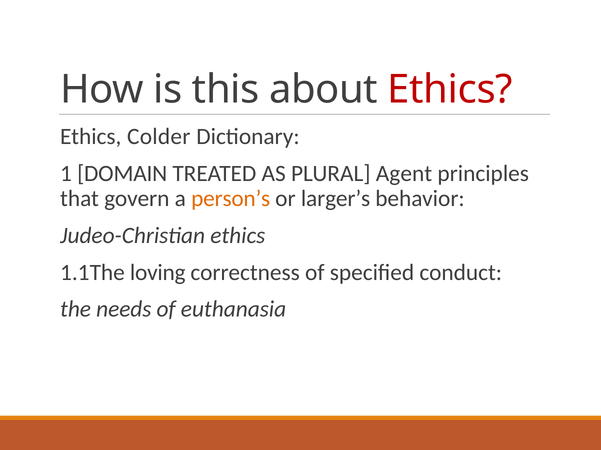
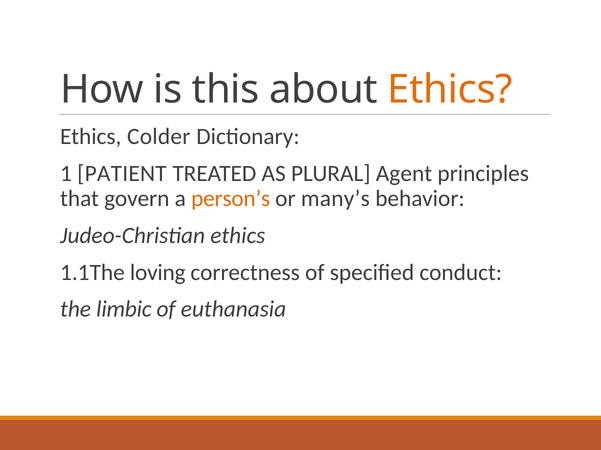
Ethics colour: red -> orange (450, 90)
DOMAIN: DOMAIN -> PATIENT (122, 174)
larger’s: larger’s -> many’s (335, 199)
needs: needs -> limbic (124, 310)
